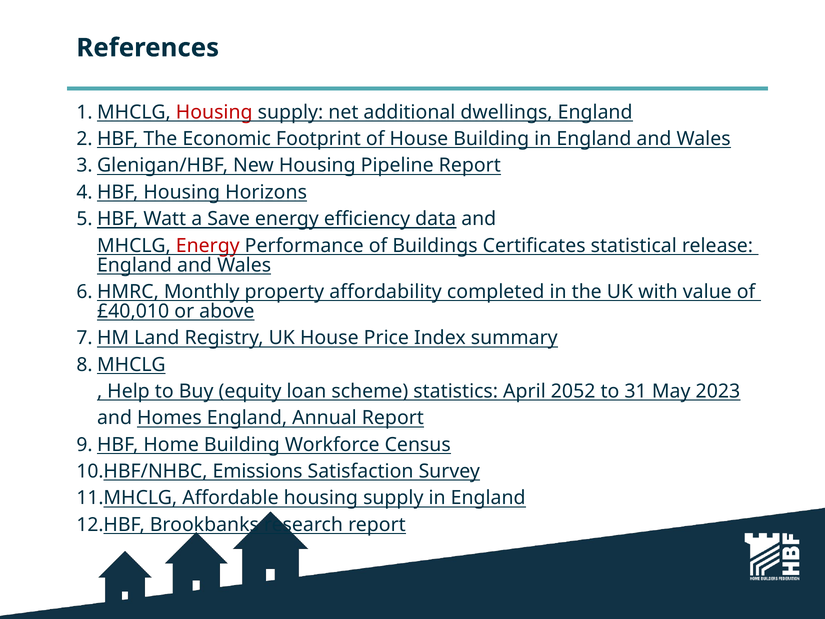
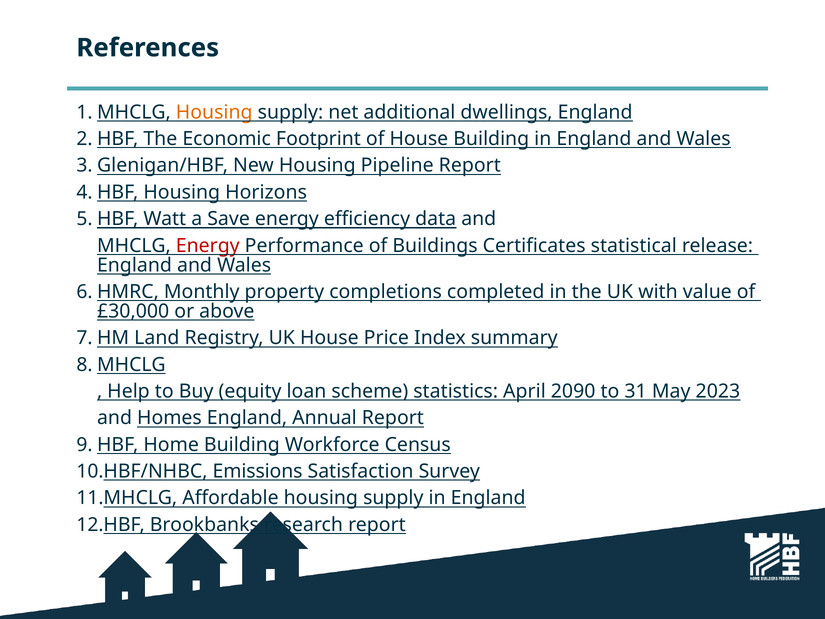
Housing colour: red -> orange (214, 112)
affordability: affordability -> completions (386, 292)
£40,010: £40,010 -> £30,000 (133, 311)
2052: 2052 -> 2090 (573, 391)
